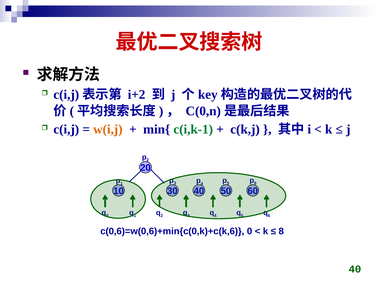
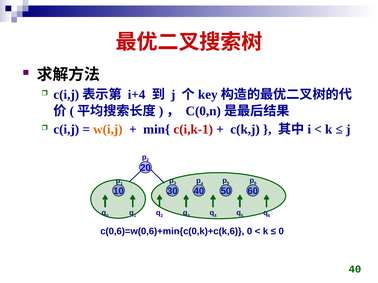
i+2: i+2 -> i+4 (137, 95)
c(i,k-1 colour: green -> red (193, 130)
8: 8 -> 0 (281, 232)
